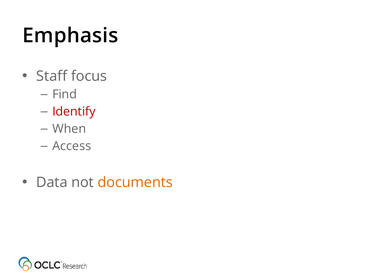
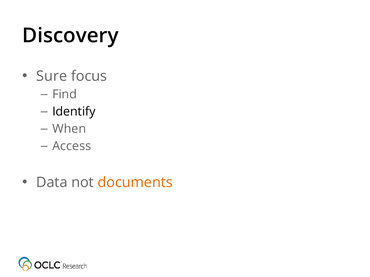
Emphasis: Emphasis -> Discovery (70, 36)
Staff: Staff -> Sure (52, 76)
Identify colour: red -> black (74, 112)
